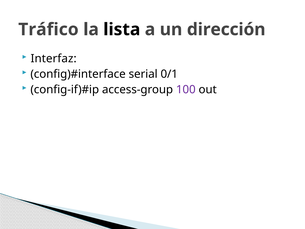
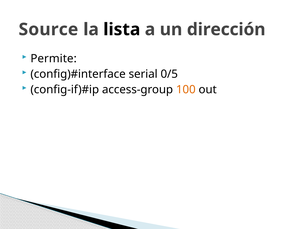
Tráfico: Tráfico -> Source (48, 29)
Interfaz: Interfaz -> Permite (54, 59)
0/1: 0/1 -> 0/5 (169, 74)
100 colour: purple -> orange (186, 89)
